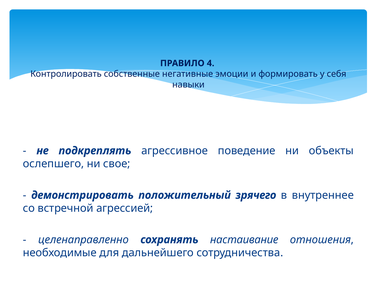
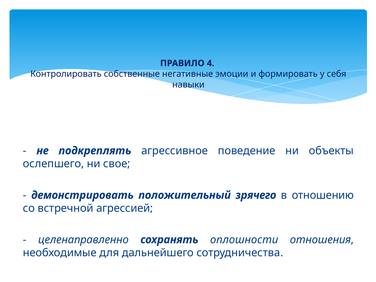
внутреннее: внутреннее -> отношению (323, 195)
настаивание: настаивание -> оплошности (244, 240)
